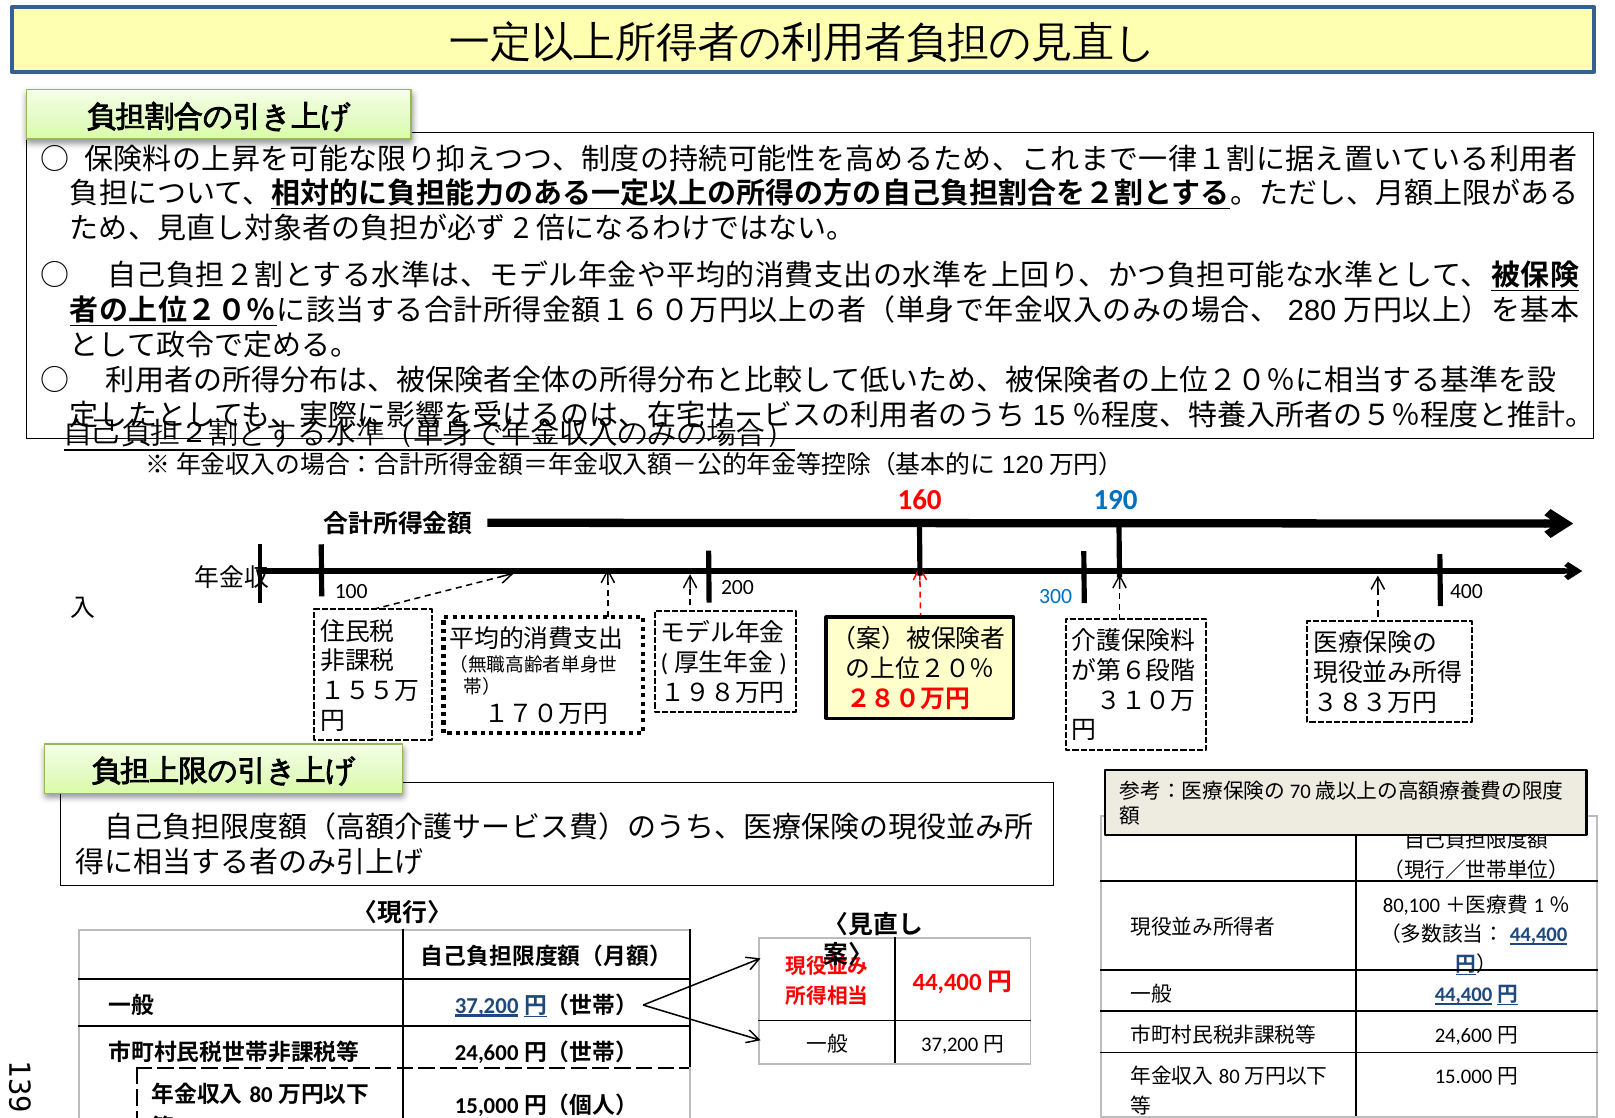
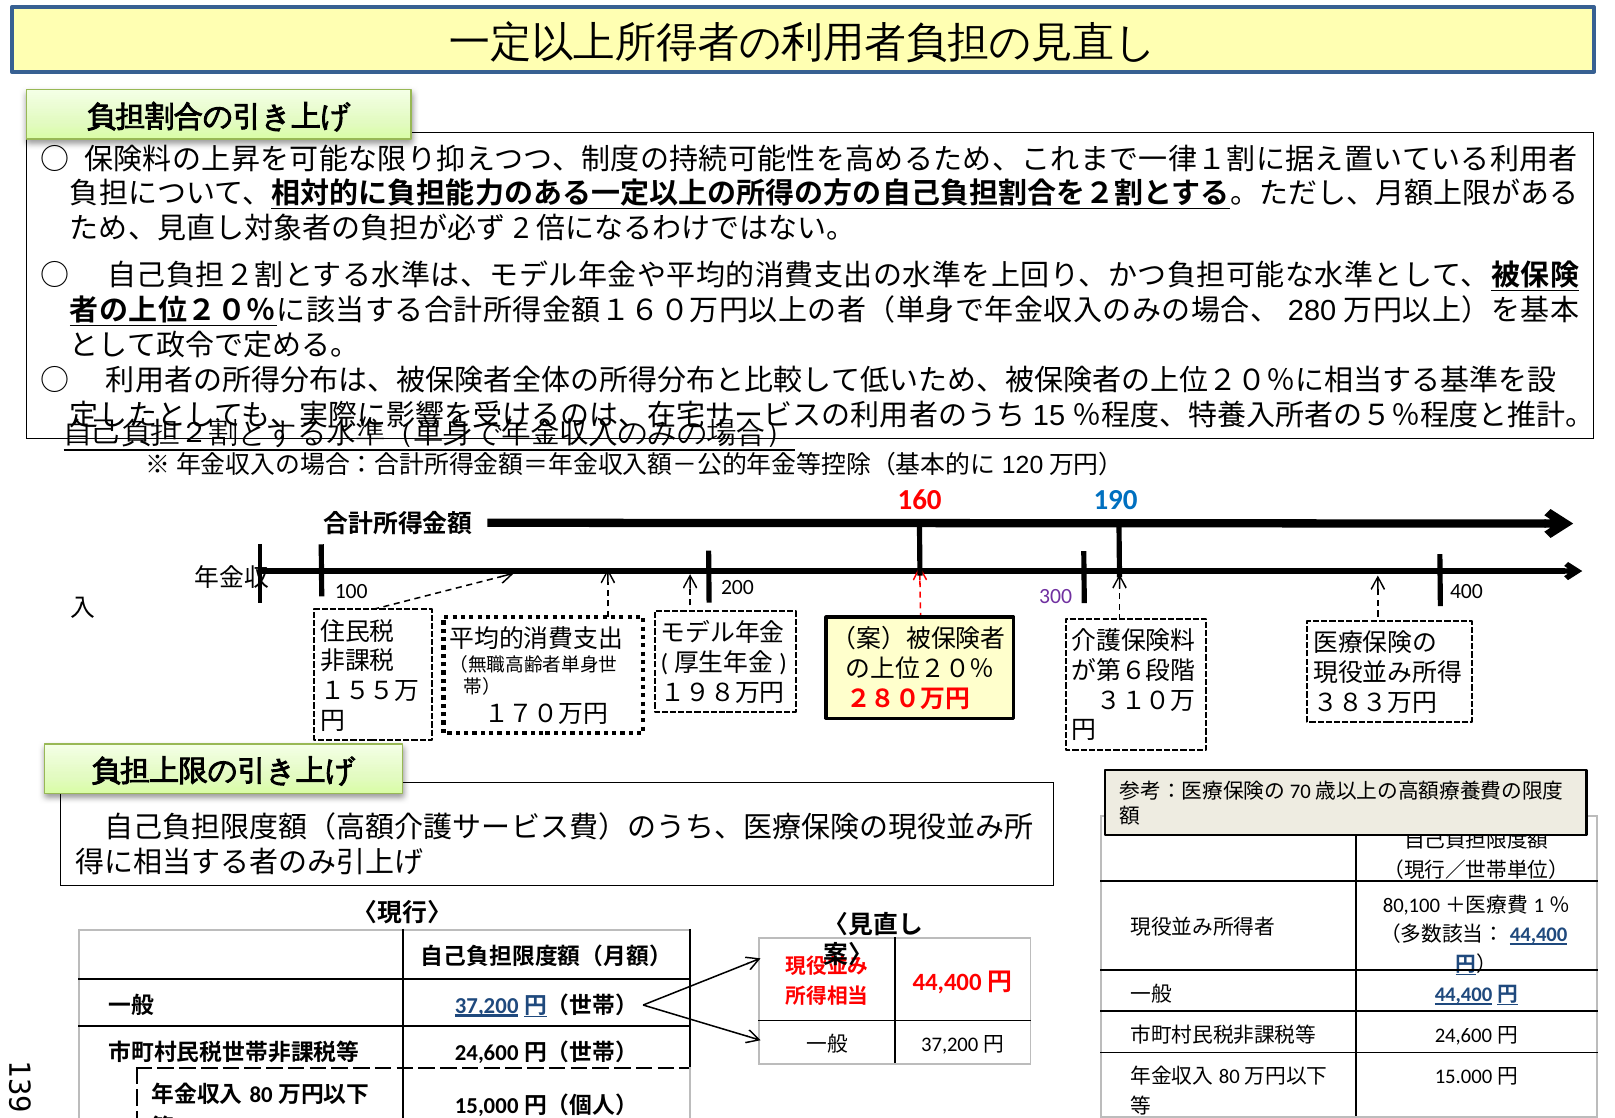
300 colour: blue -> purple (1056, 596)
